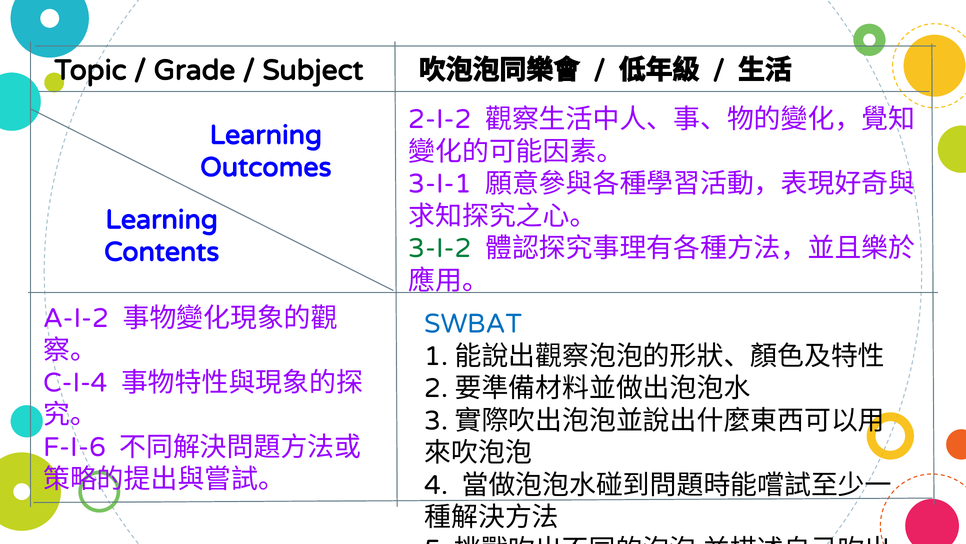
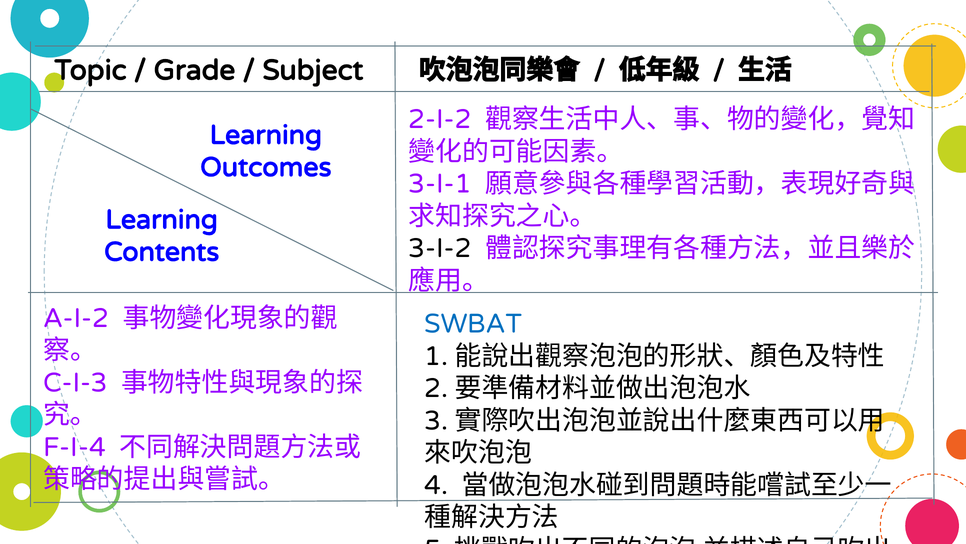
3-I-2 colour: green -> black (440, 248)
C-I-4: C-I-4 -> C-I-3 (75, 382)
F-I-6: F-I-6 -> F-I-4 (75, 447)
